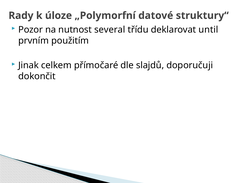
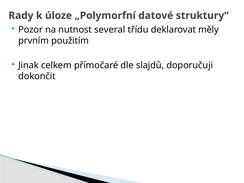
until: until -> měly (208, 30)
